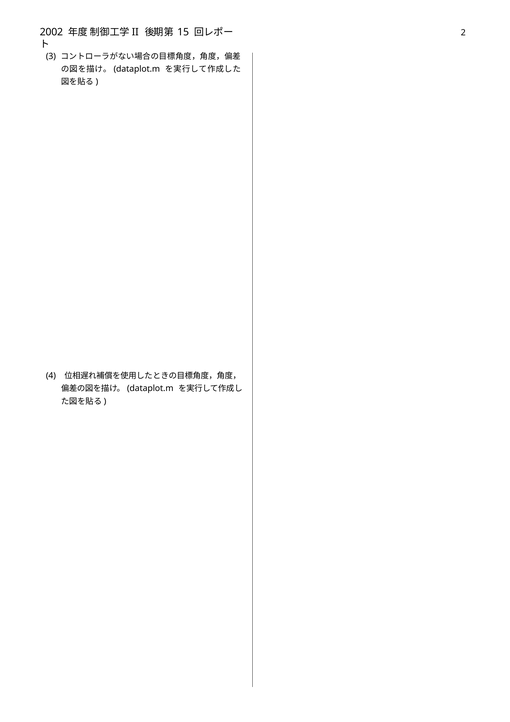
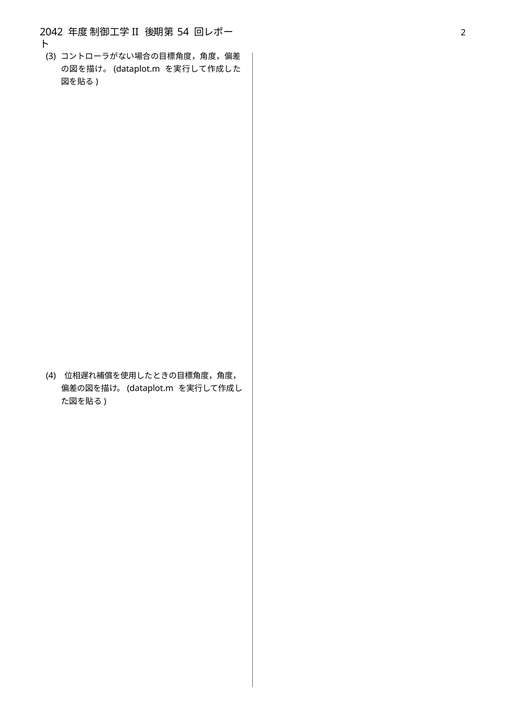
2002: 2002 -> 2042 (51, 32)
15: 15 -> 54 (183, 32)
